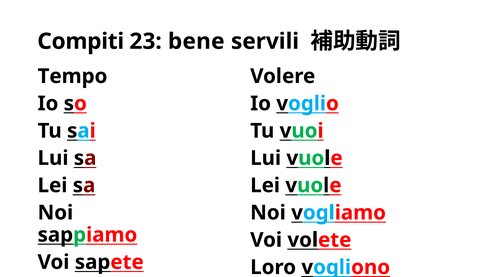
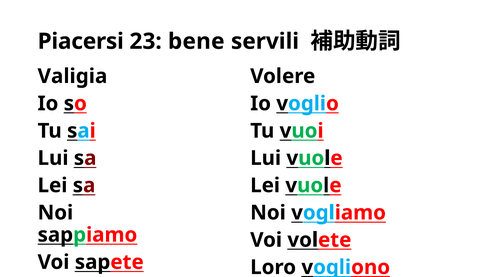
Compiti: Compiti -> Piacersi (81, 41)
Tempo: Tempo -> Valigia (72, 76)
